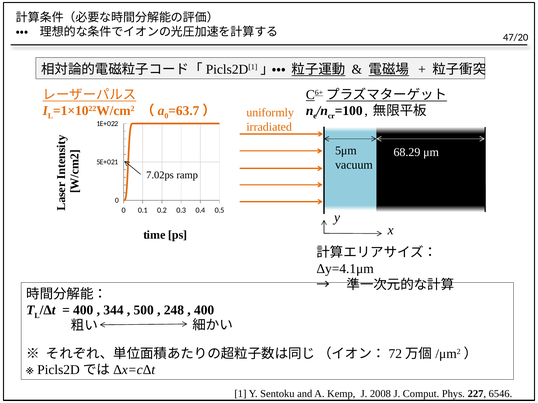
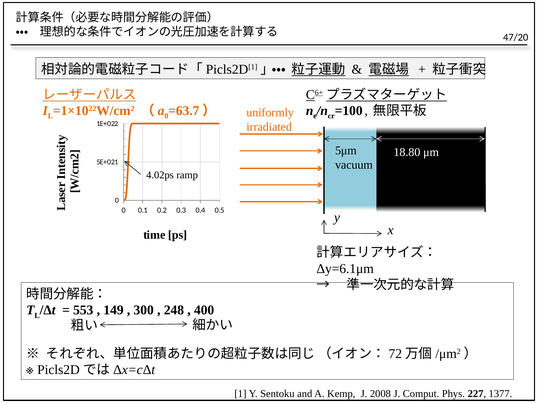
68.29: 68.29 -> 18.80 (407, 152)
7.02ps: 7.02ps -> 4.02ps (160, 175)
Δy=4.1μm: Δy=4.1μm -> Δy=6.1μm (345, 269)
400: 400 -> 553 (83, 311)
344: 344 -> 149 (113, 311)
500: 500 -> 300 (144, 311)
6546: 6546 -> 1377 (500, 394)
